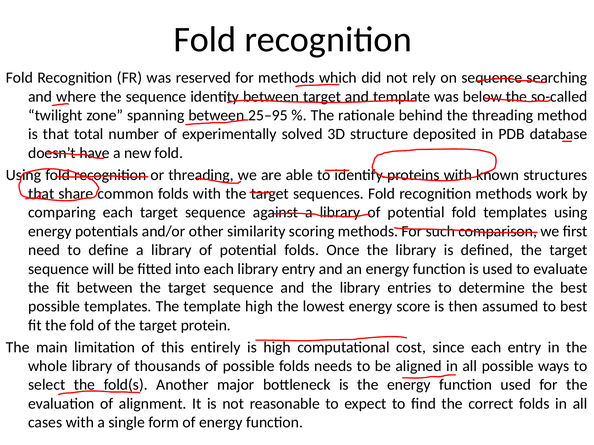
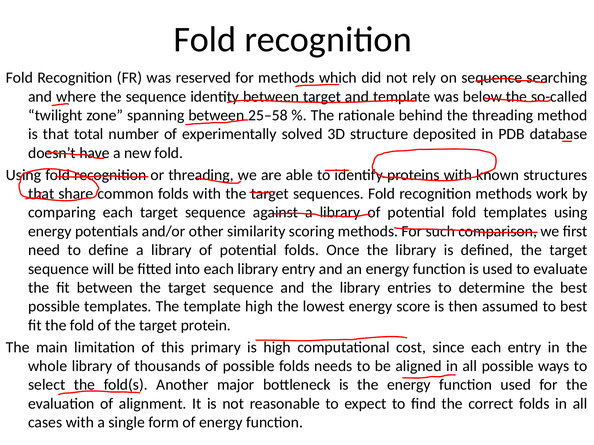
25–95: 25–95 -> 25–58 (268, 115)
entirely: entirely -> primary (216, 348)
